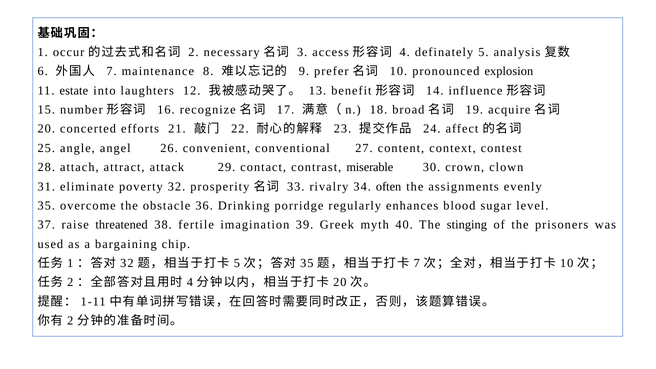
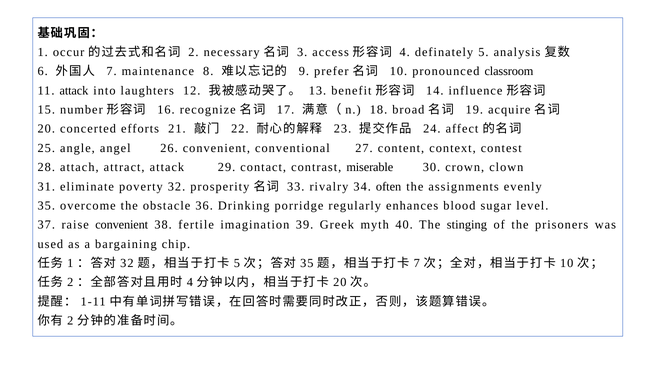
explosion: explosion -> classroom (509, 71)
11 estate: estate -> attack (74, 91)
raise threatened: threatened -> convenient (122, 225)
